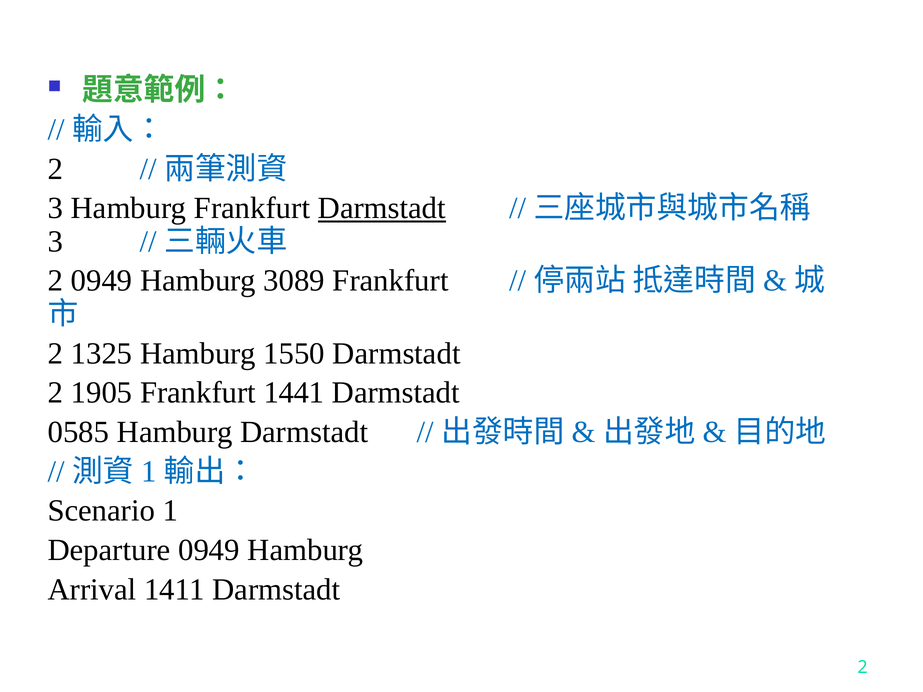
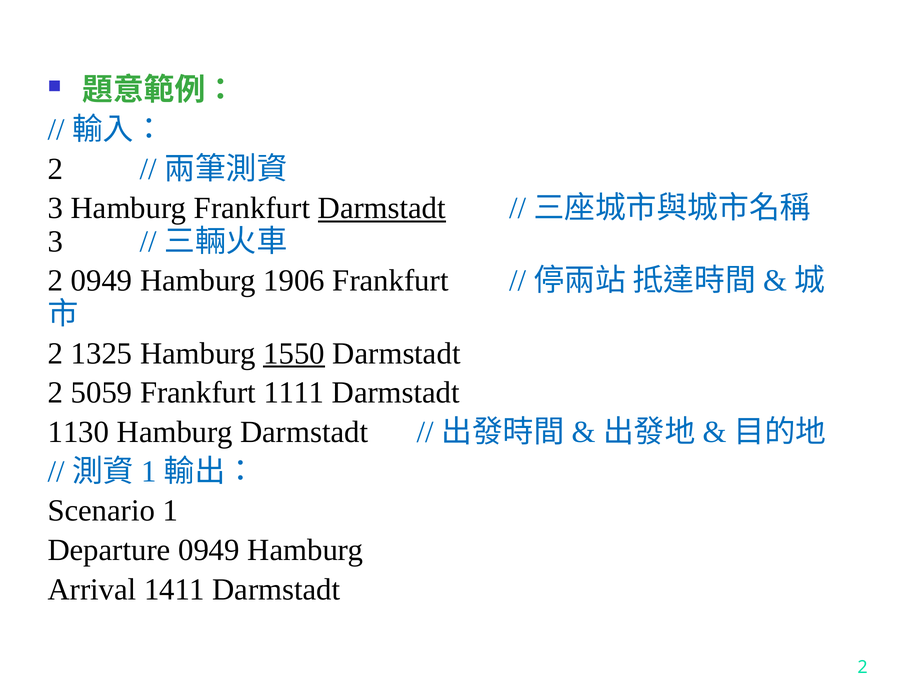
3089: 3089 -> 1906 (294, 281)
1550 underline: none -> present (294, 353)
1905: 1905 -> 5059 (102, 393)
1441: 1441 -> 1111 (294, 393)
0585: 0585 -> 1130 (78, 432)
